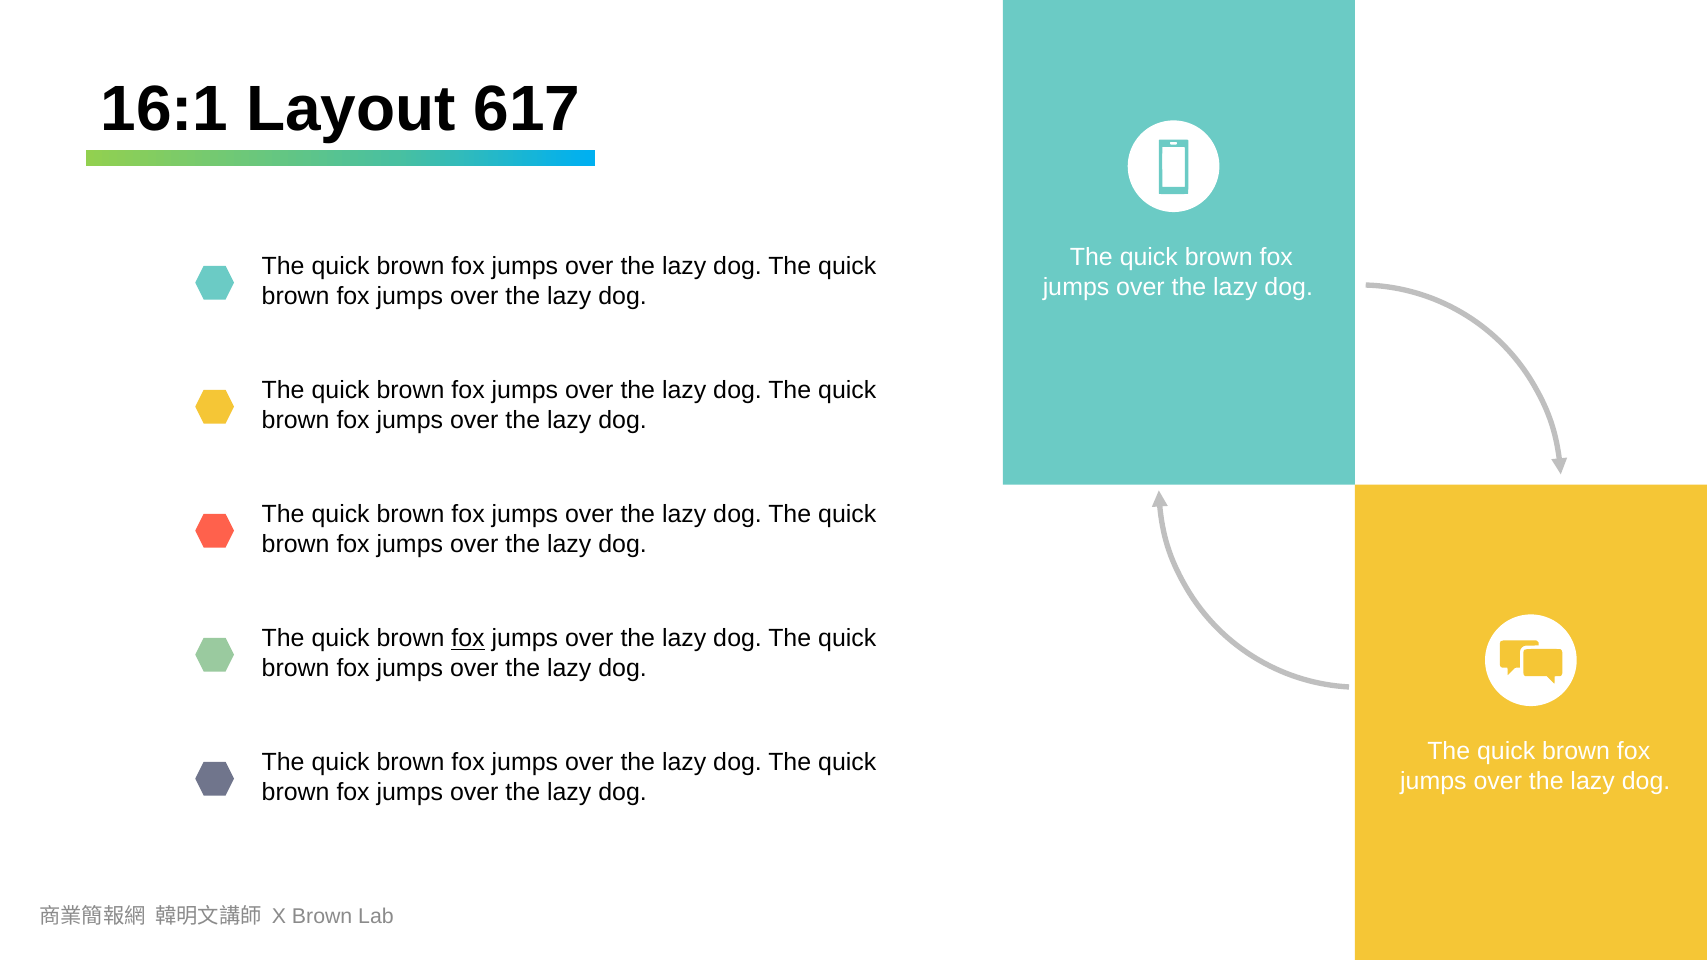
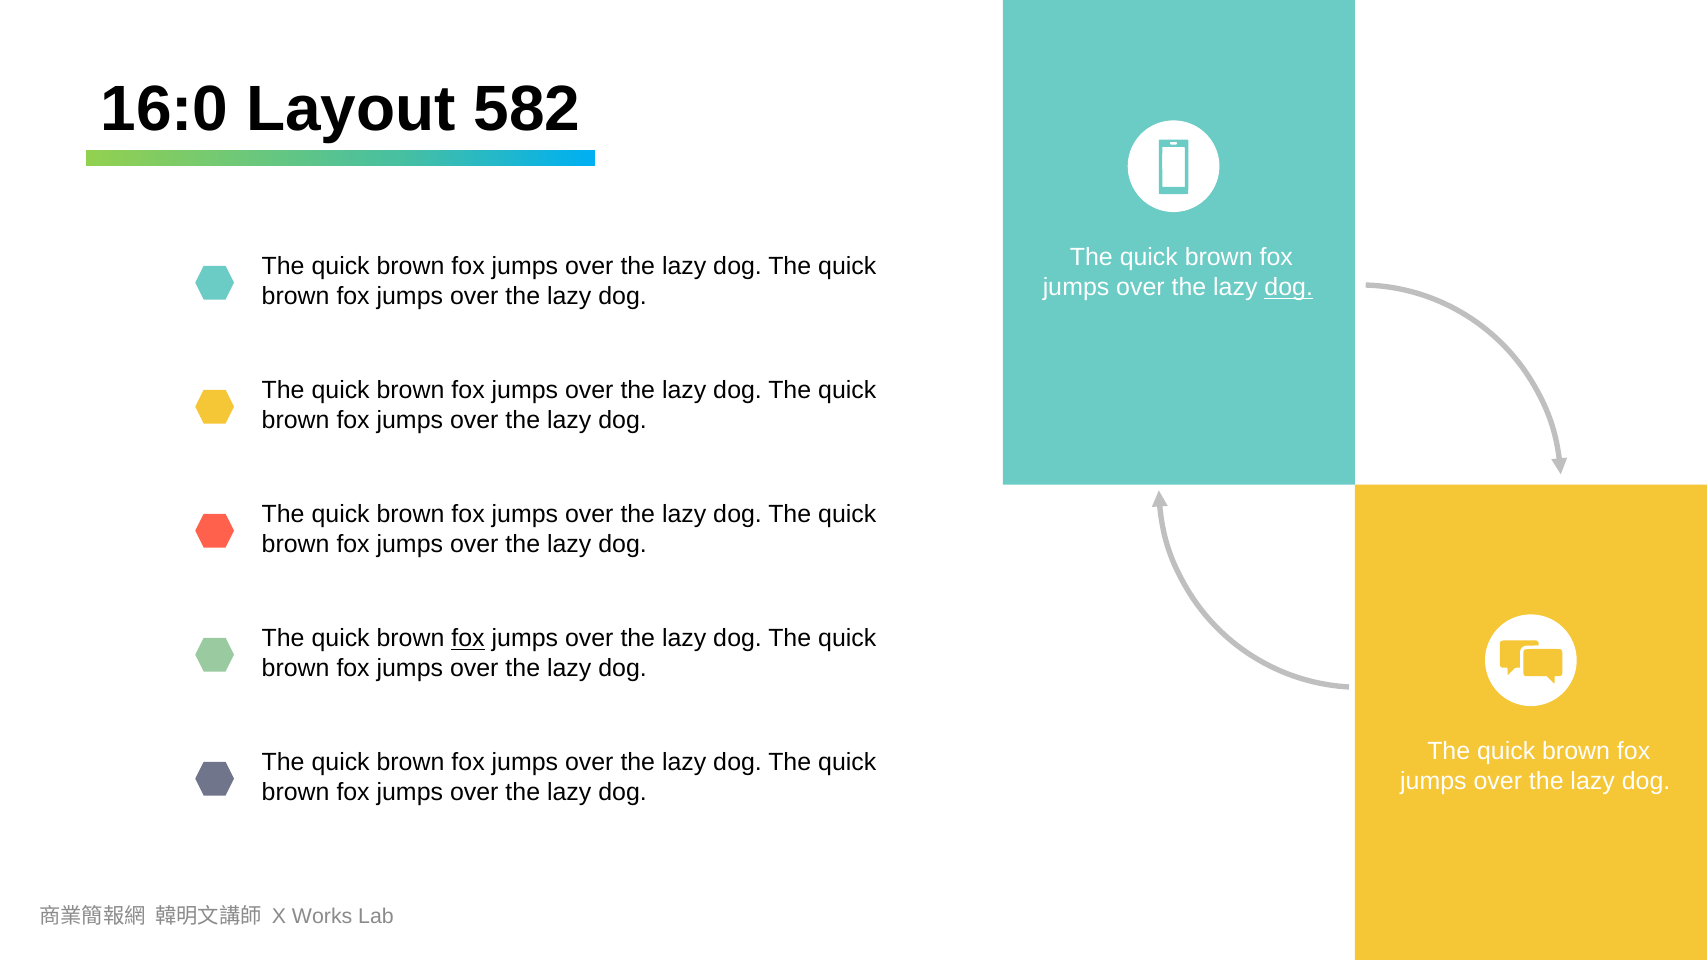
16:1: 16:1 -> 16:0 (164, 109)
617: 617 -> 582 (527, 109)
dog underline: none -> present (1289, 288)
X Brown: Brown -> Works (322, 917)
